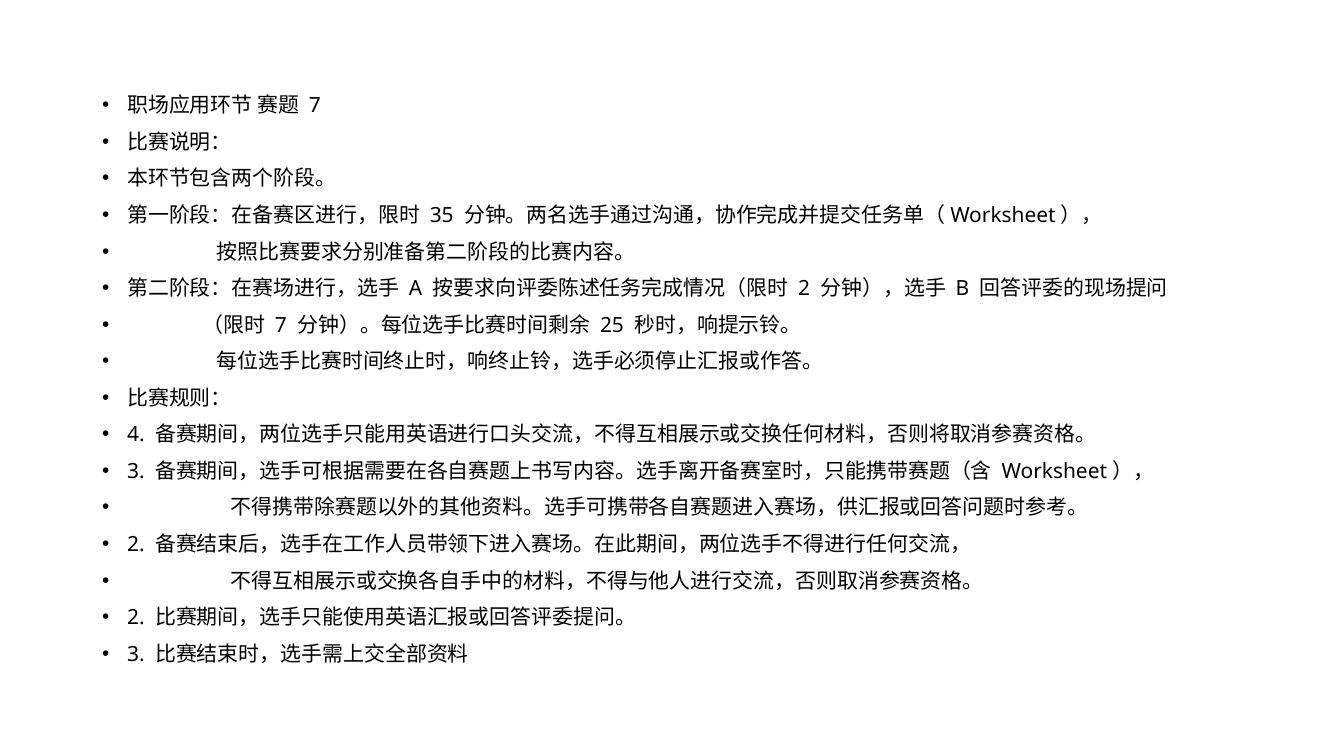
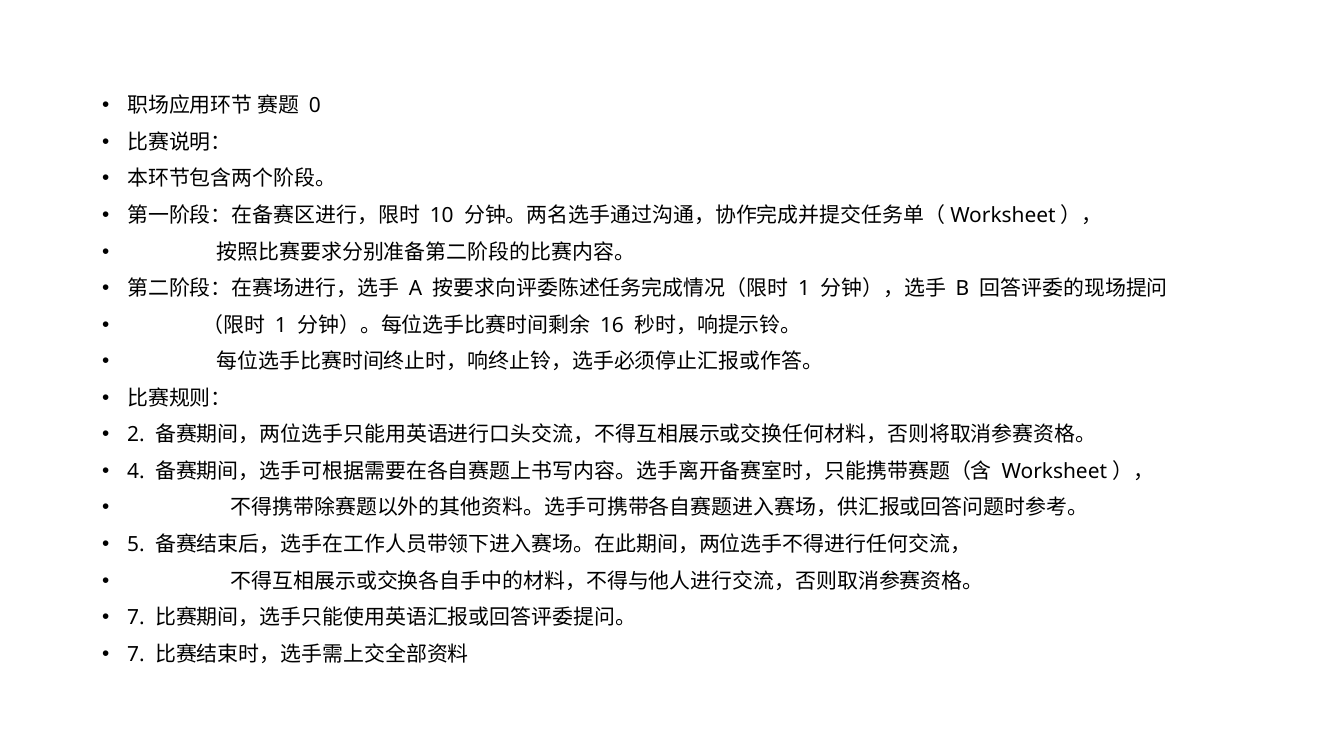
7: 7 -> 0 (315, 106)
35: 35 -> 10 (442, 216)
2: 2 -> 1 (804, 289)
7: 7 -> 1 (281, 325)
25: 25 -> 16 (612, 325)
4: 4 -> 2 (136, 435)
3: 3 -> 4 (136, 472)
2: 2 -> 5 (136, 545)
2: 2 -> 7 (136, 618)
3: 3 -> 7 (136, 654)
